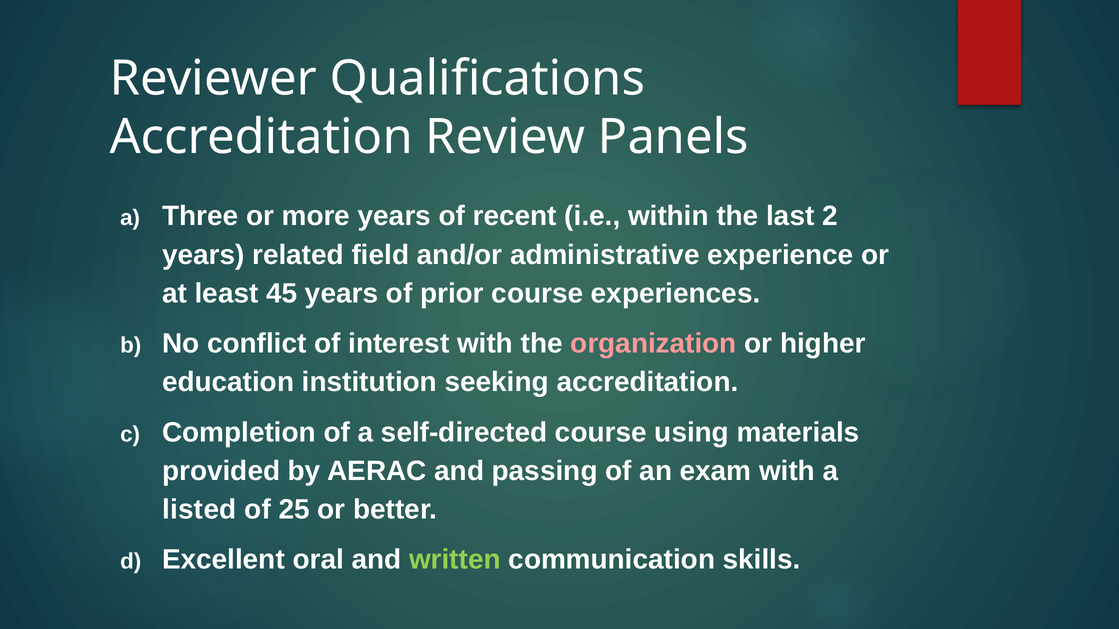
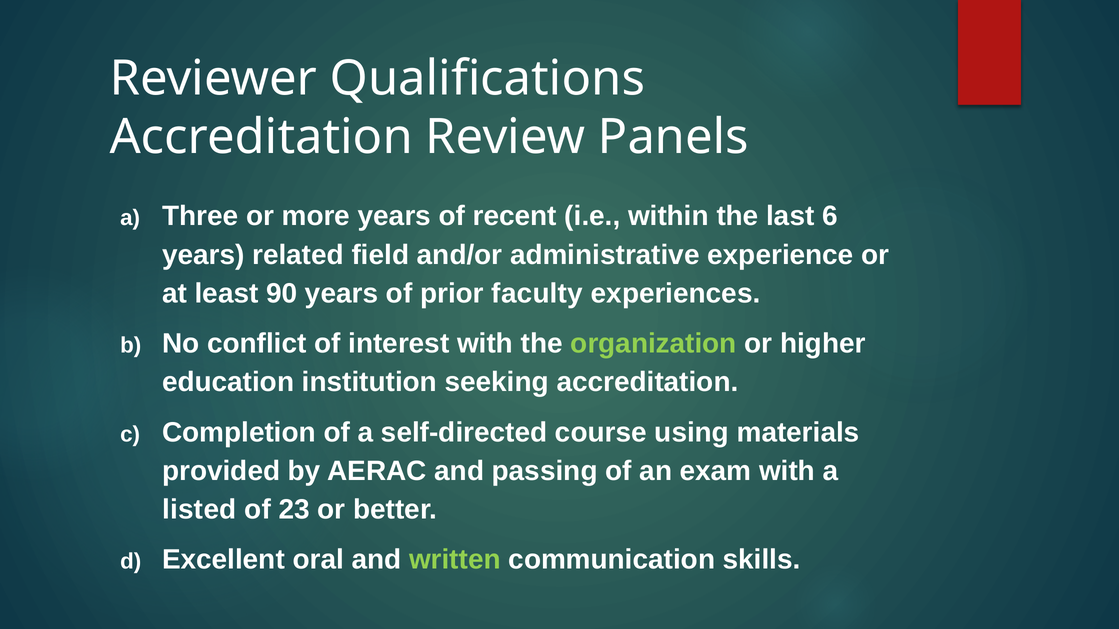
2: 2 -> 6 (830, 216)
45: 45 -> 90 (282, 294)
prior course: course -> faculty (537, 294)
organization colour: pink -> light green (654, 344)
25: 25 -> 23 (294, 510)
